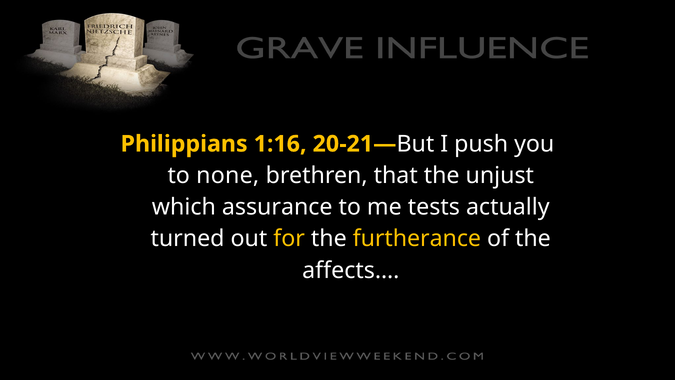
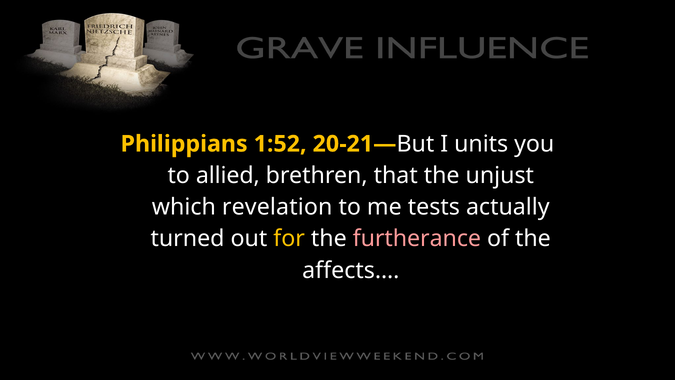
1:16: 1:16 -> 1:52 (280, 144)
push: push -> units (481, 144)
none: none -> allied (228, 175)
assurance: assurance -> revelation (277, 207)
furtherance colour: yellow -> pink (417, 239)
